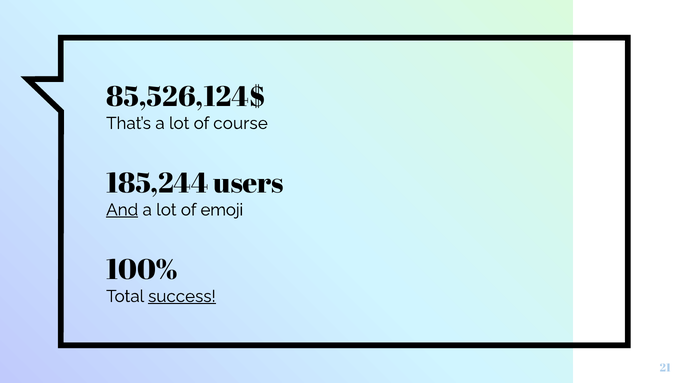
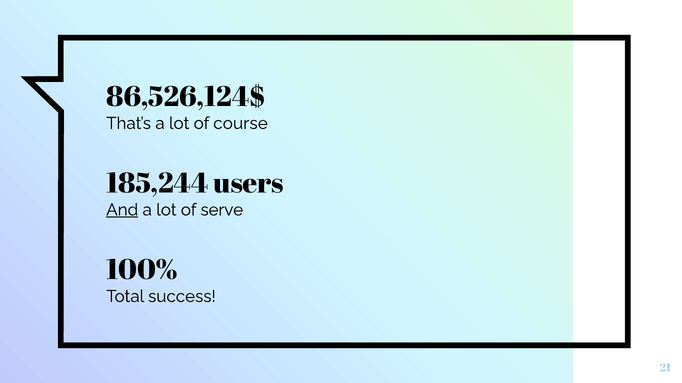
85,526,124$: 85,526,124$ -> 86,526,124$ (186, 97)
emoji: emoji -> serve (222, 210)
success underline: present -> none (182, 297)
